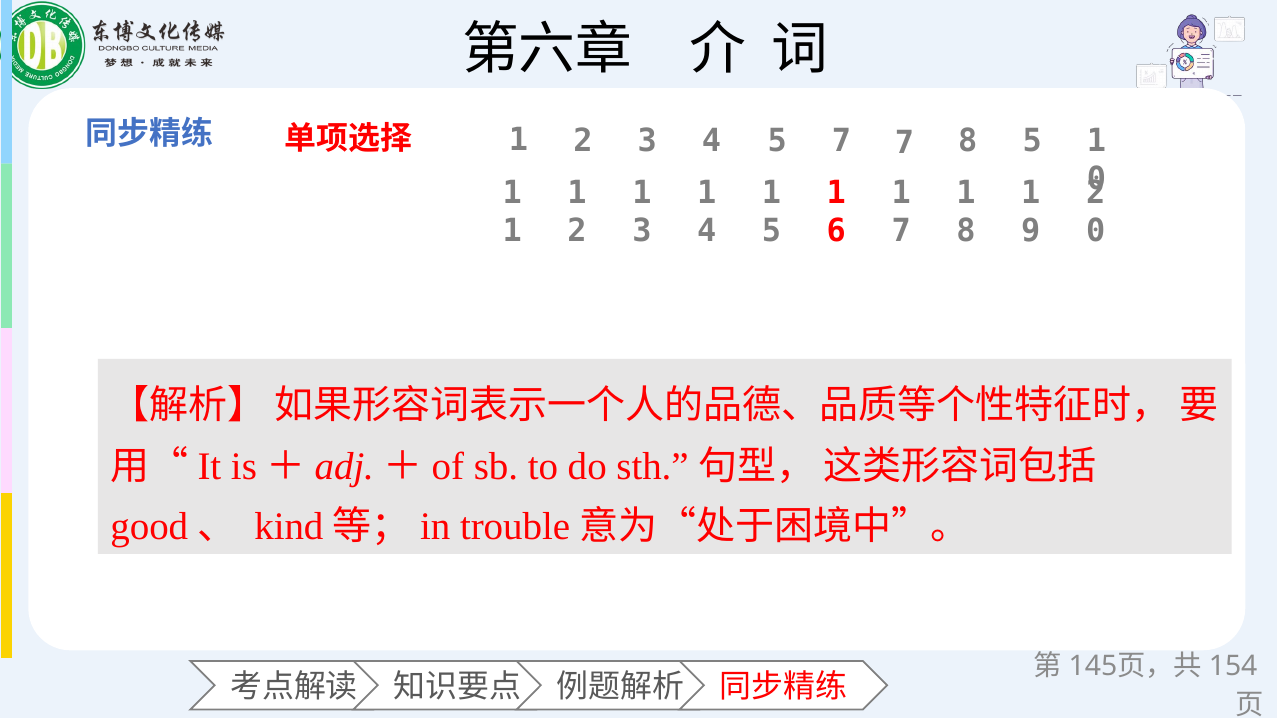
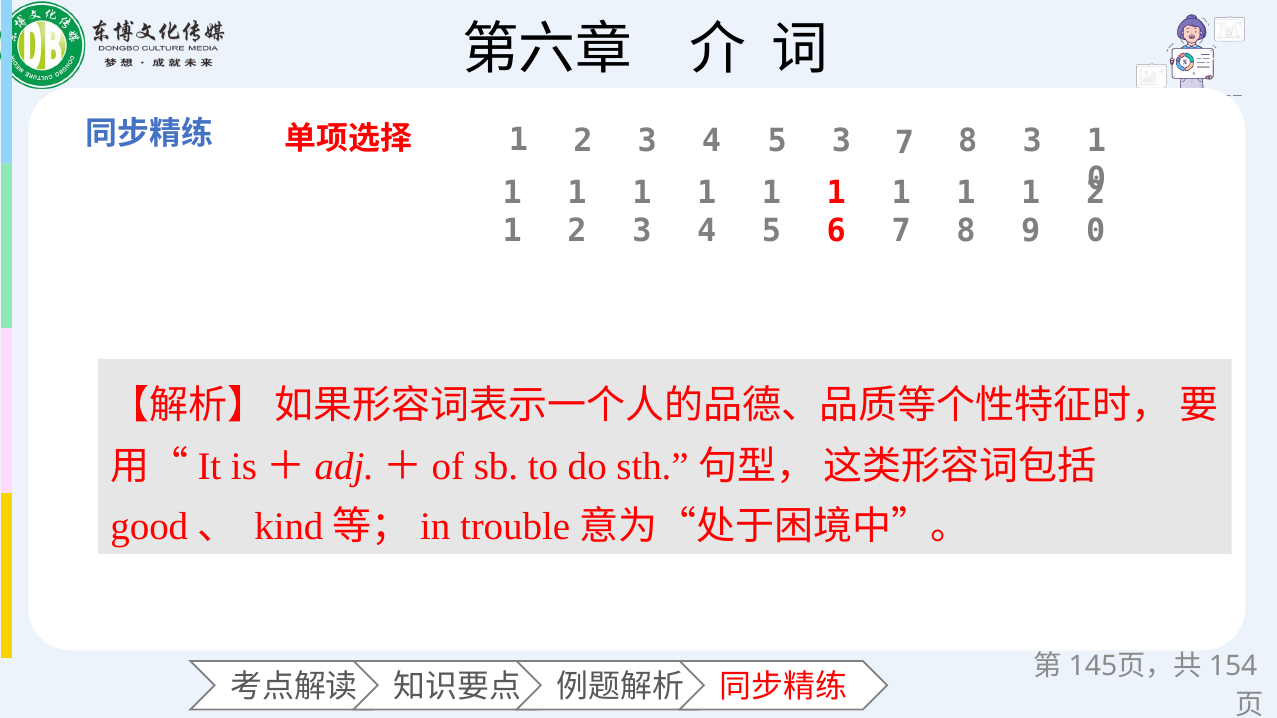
5 7: 7 -> 3 (842, 141)
8 5: 5 -> 3 (1032, 141)
